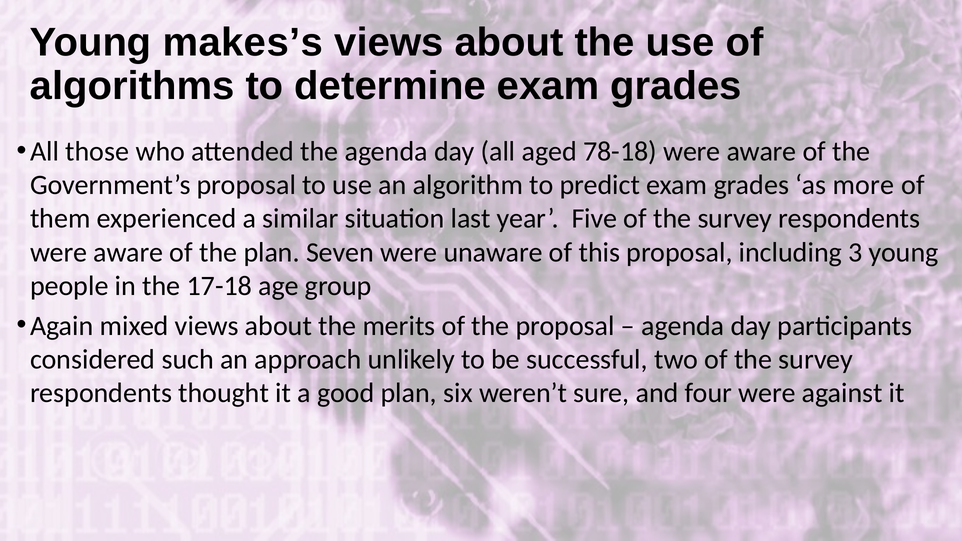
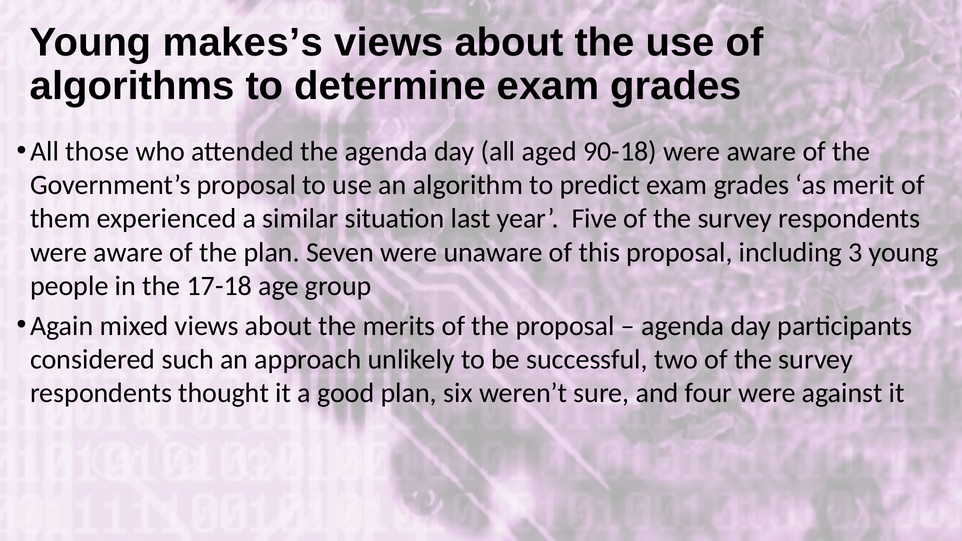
78-18: 78-18 -> 90-18 (620, 151)
more: more -> merit (864, 185)
